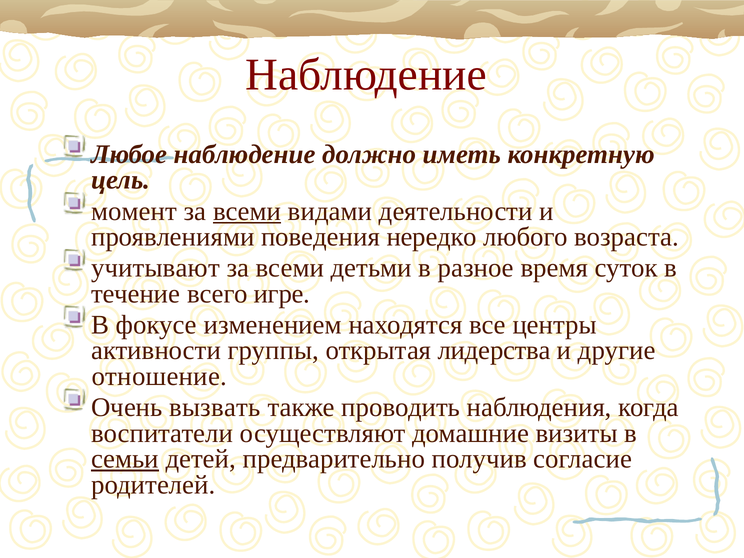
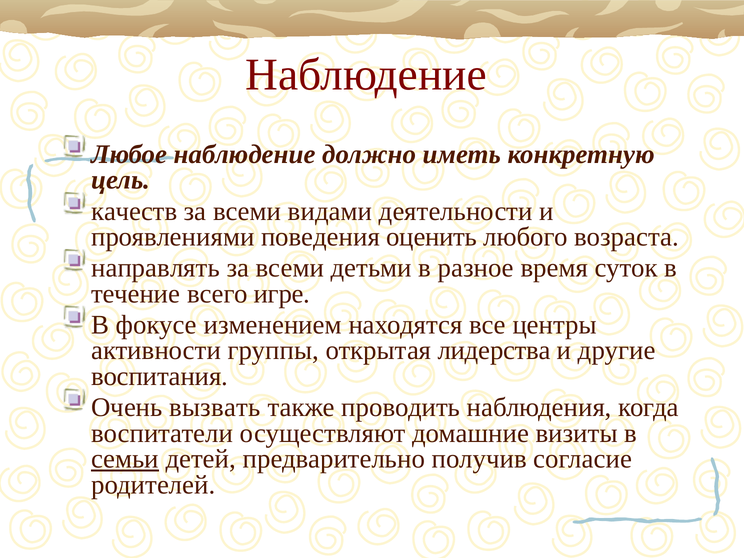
момент: момент -> качеств (134, 211)
всеми underline: present -> none (247, 211)
нередко: нередко -> оценить (432, 237)
учитывают: учитывают -> направлять (156, 268)
отношение: отношение -> воспитания (160, 376)
